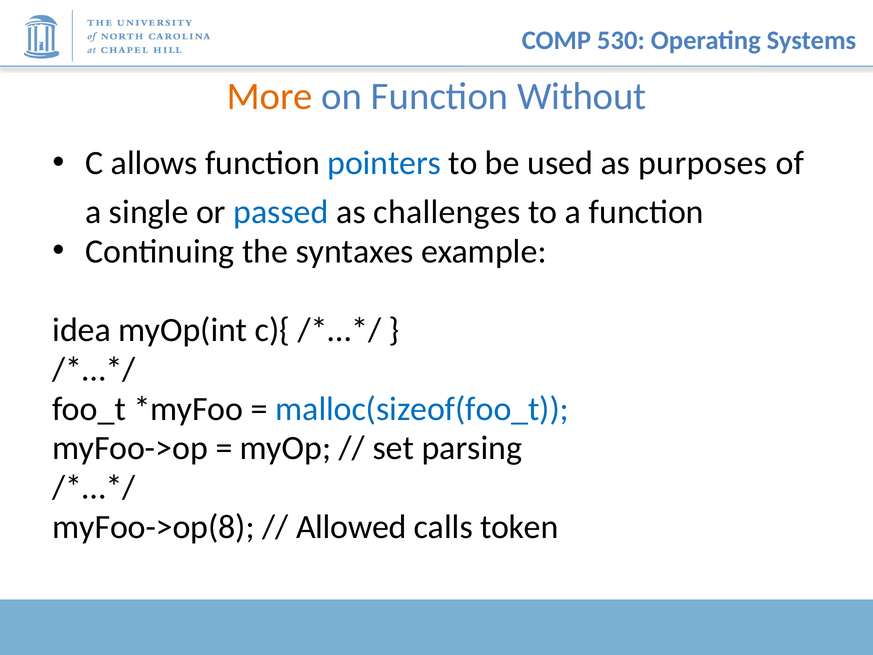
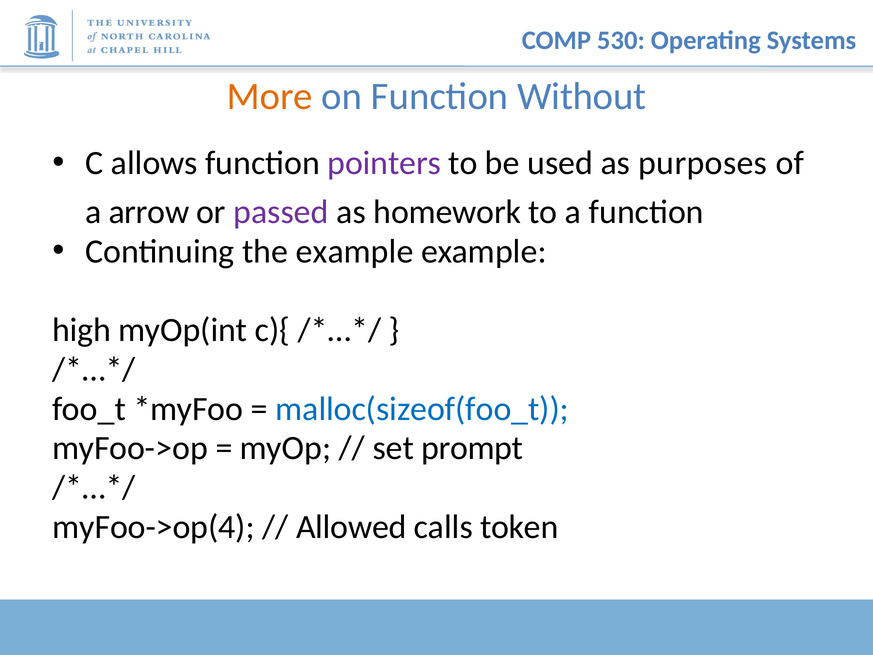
pointers colour: blue -> purple (384, 163)
single: single -> arrow (149, 212)
passed colour: blue -> purple (281, 212)
challenges: challenges -> homework (447, 212)
the syntaxes: syntaxes -> example (355, 252)
idea: idea -> high (82, 330)
parsing: parsing -> prompt (472, 448)
myFoo->op(8: myFoo->op(8 -> myFoo->op(4 (154, 527)
